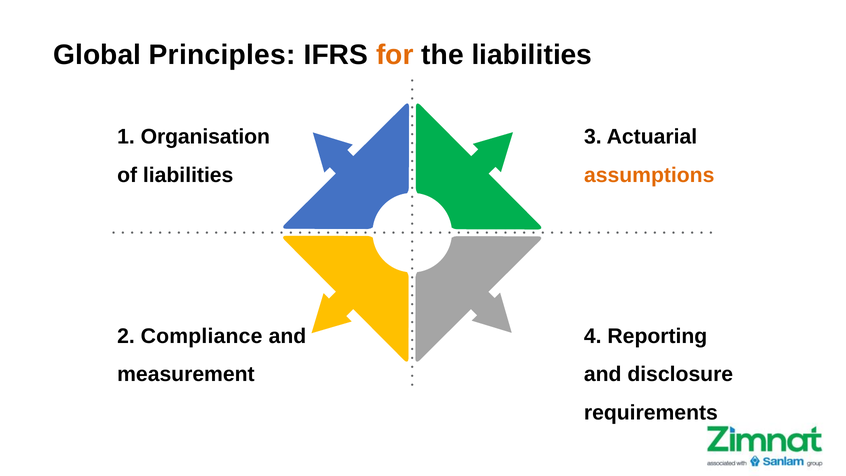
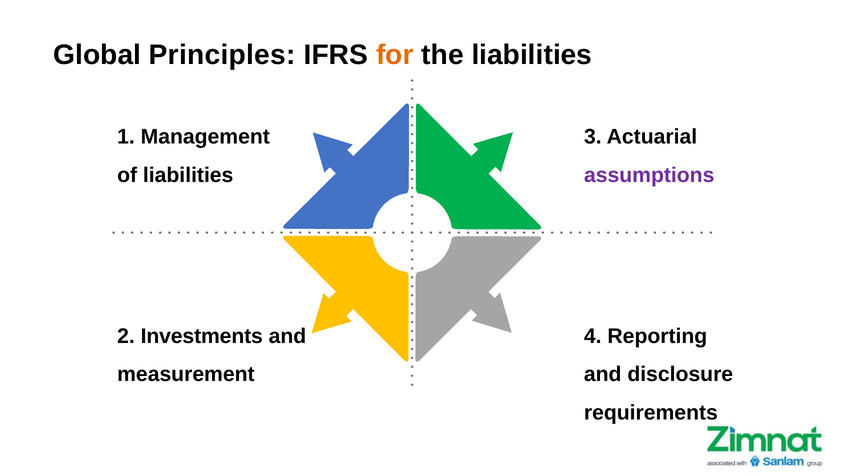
Organisation: Organisation -> Management (205, 137)
assumptions colour: orange -> purple (649, 175)
Compliance: Compliance -> Investments (202, 336)
